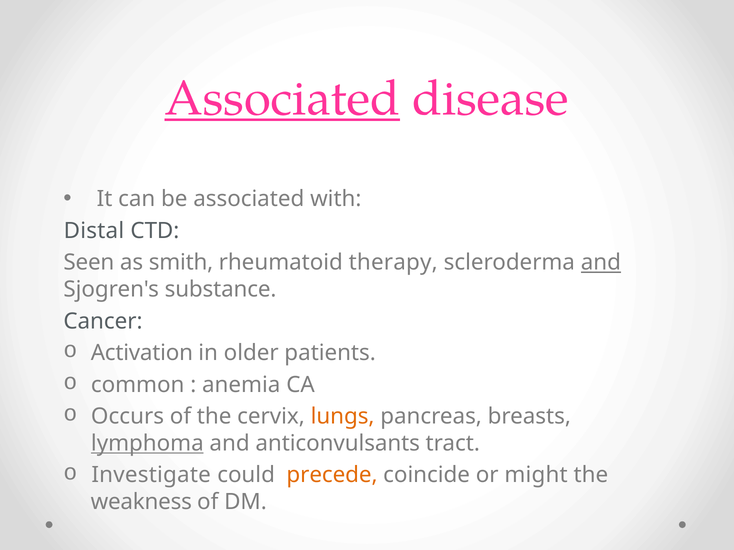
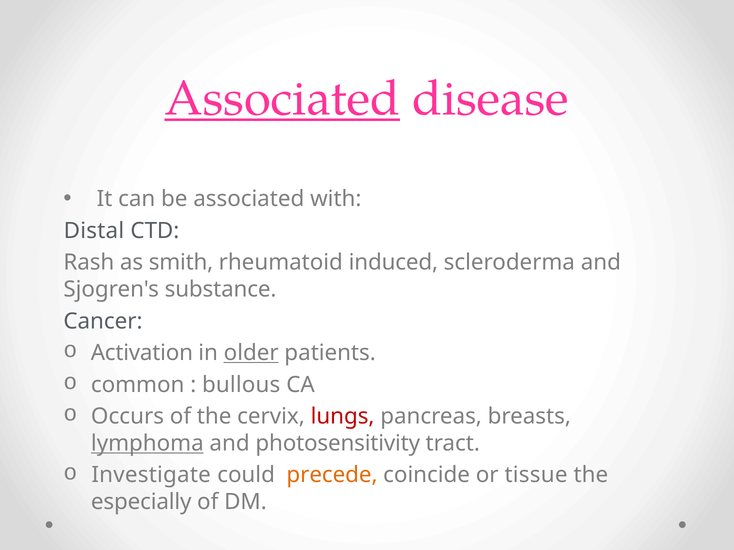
Seen: Seen -> Rash (89, 263)
therapy: therapy -> induced (393, 263)
and underline: present -> none (601, 263)
older underline: none -> present (251, 353)
anemia: anemia -> bullous (241, 385)
lungs colour: orange -> red (343, 417)
anticonvulsants: anticonvulsants -> photosensitivity (338, 444)
might: might -> tissue (536, 475)
weakness: weakness -> especially (141, 502)
